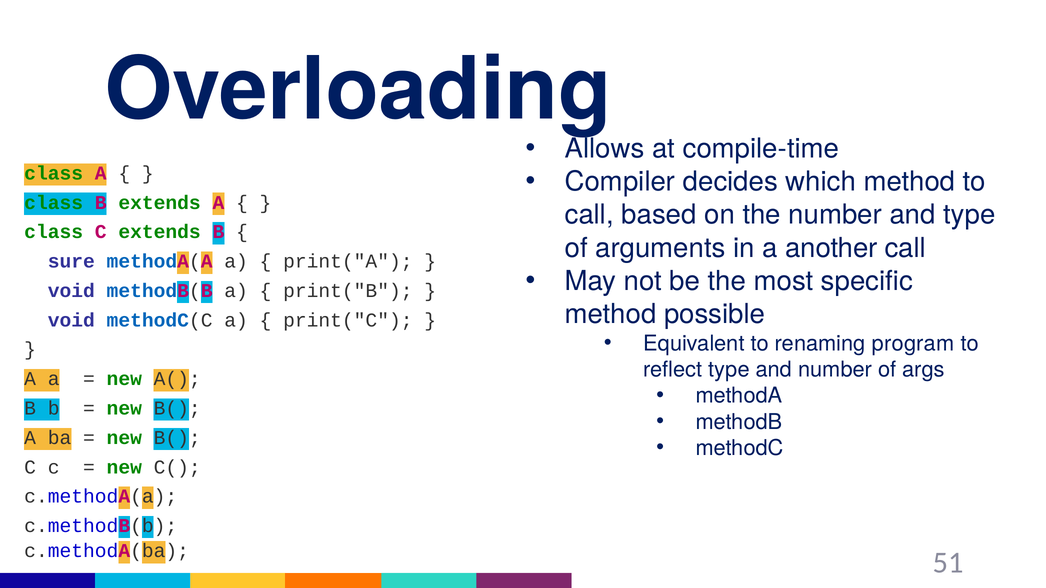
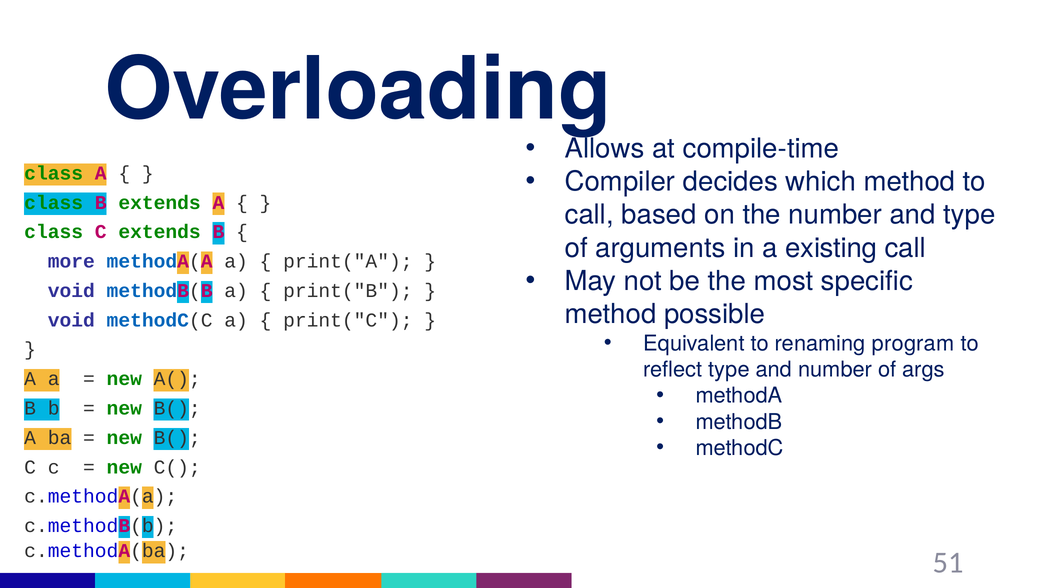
another: another -> existing (831, 248)
sure: sure -> more (71, 262)
